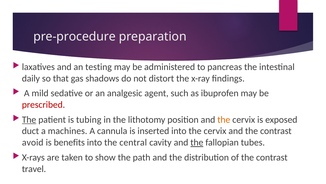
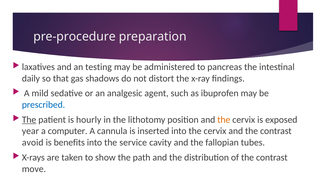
prescribed colour: red -> blue (43, 104)
tubing: tubing -> hourly (89, 119)
duct: duct -> year (30, 131)
machines: machines -> computer (68, 131)
central: central -> service (133, 142)
the underline: present -> none (197, 142)
travel: travel -> move (34, 168)
